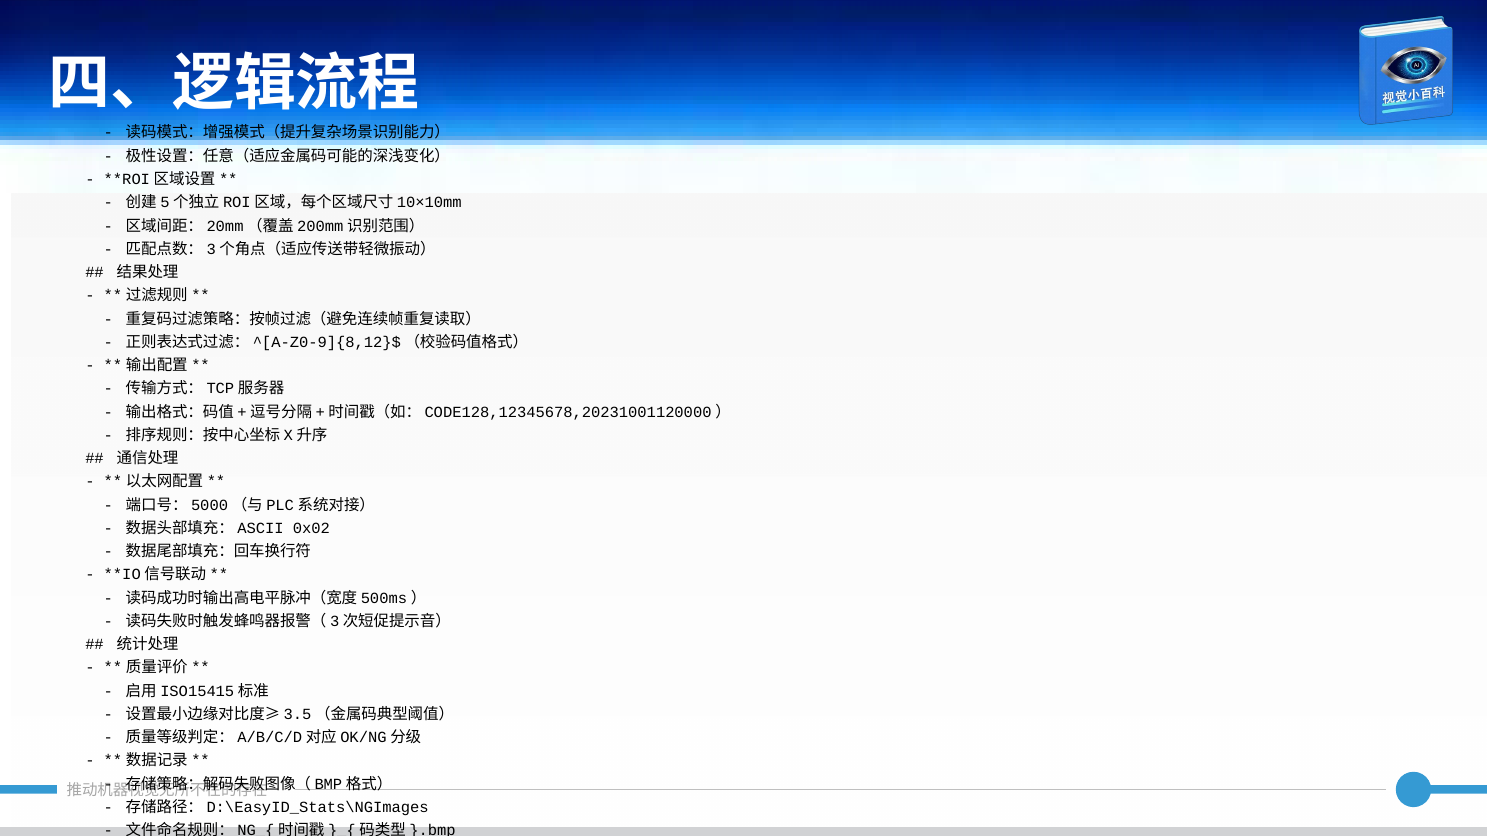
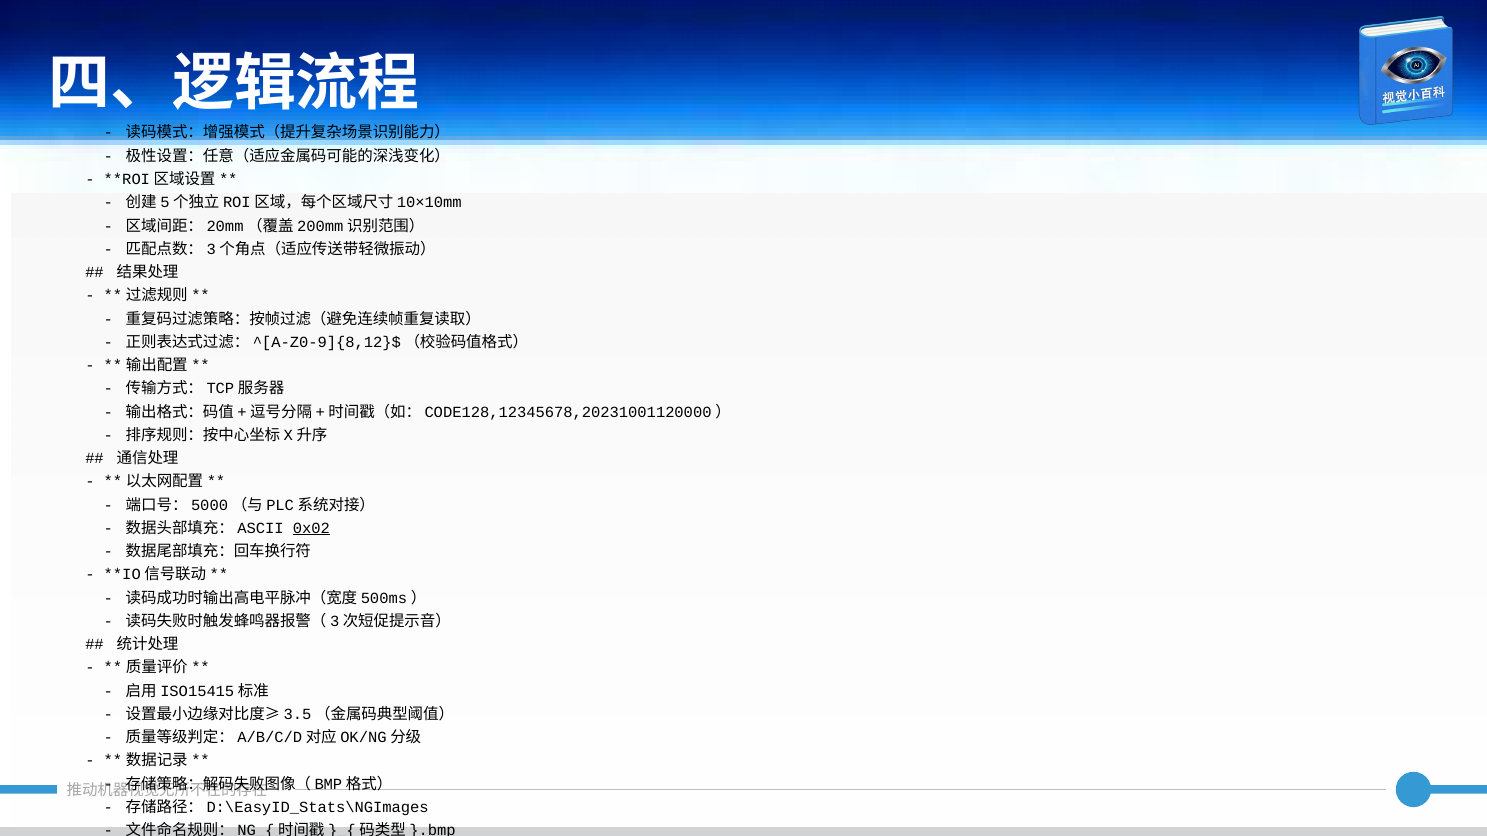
0x02 underline: none -> present (311, 529)
